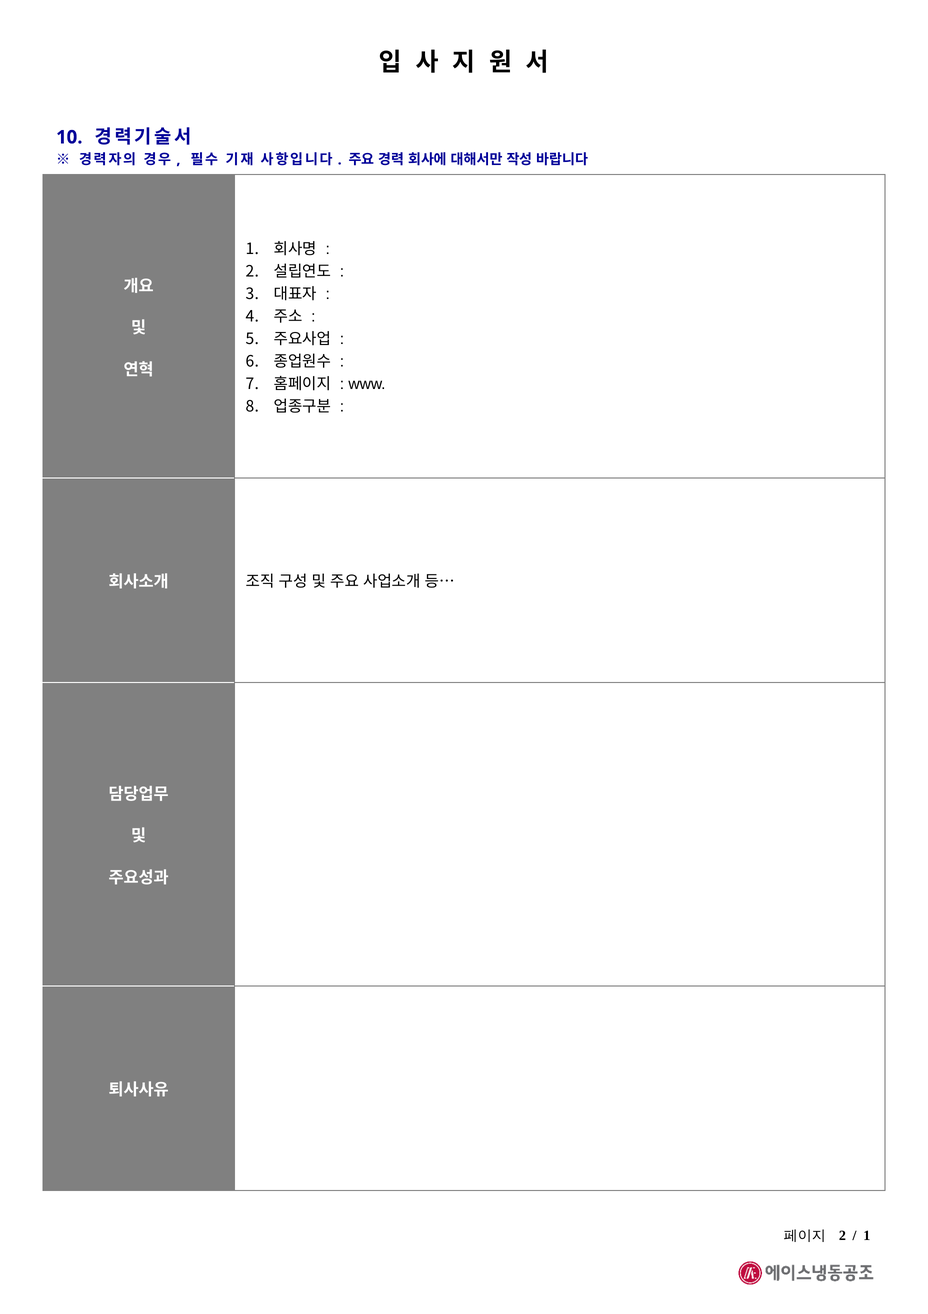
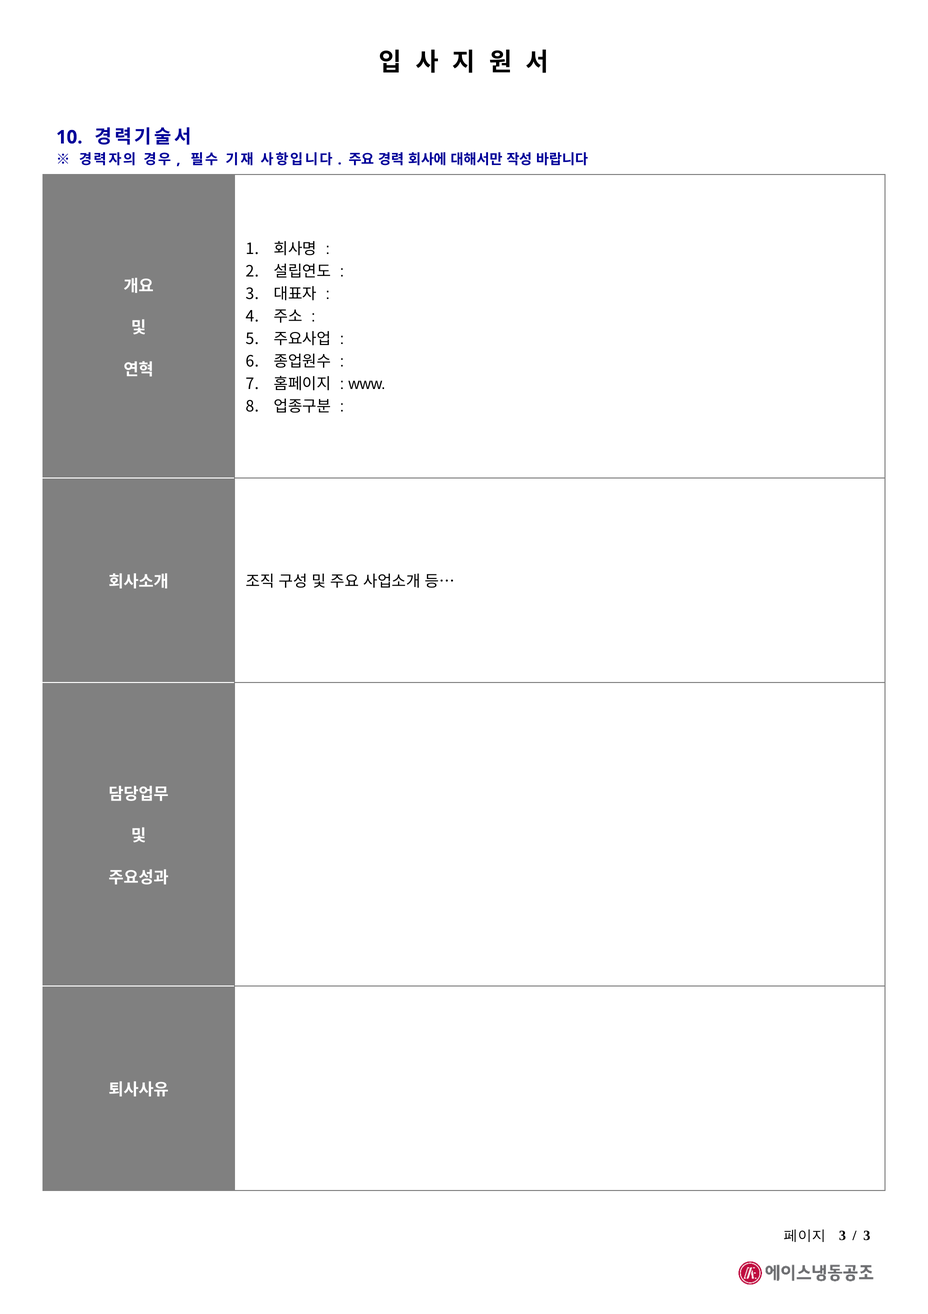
2: 2 -> 3 (842, 1235)
1: 1 -> 3 (867, 1235)
